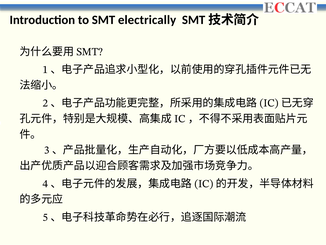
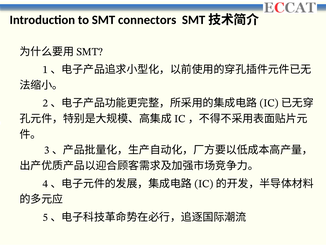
electrically: electrically -> connectors (147, 20)
